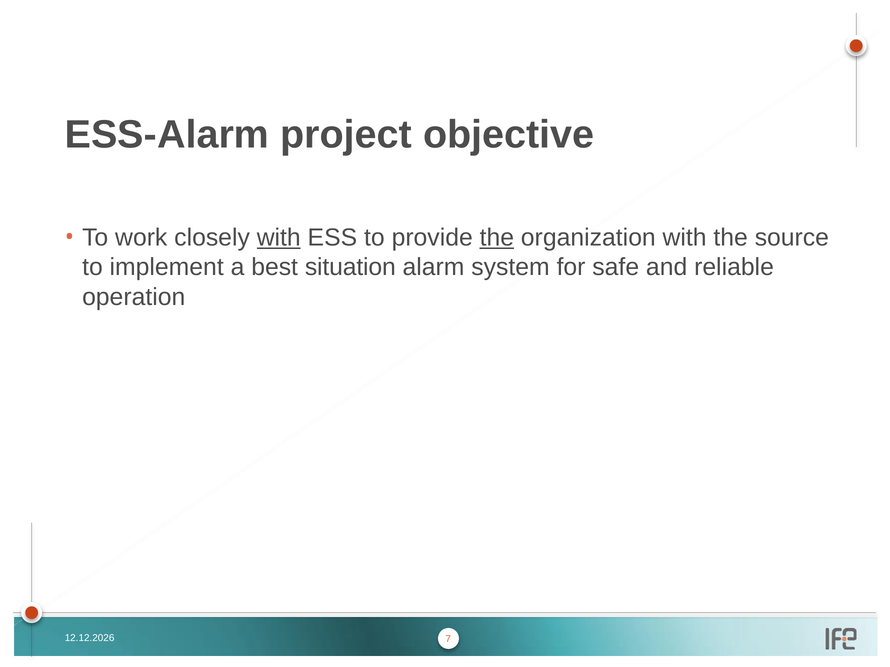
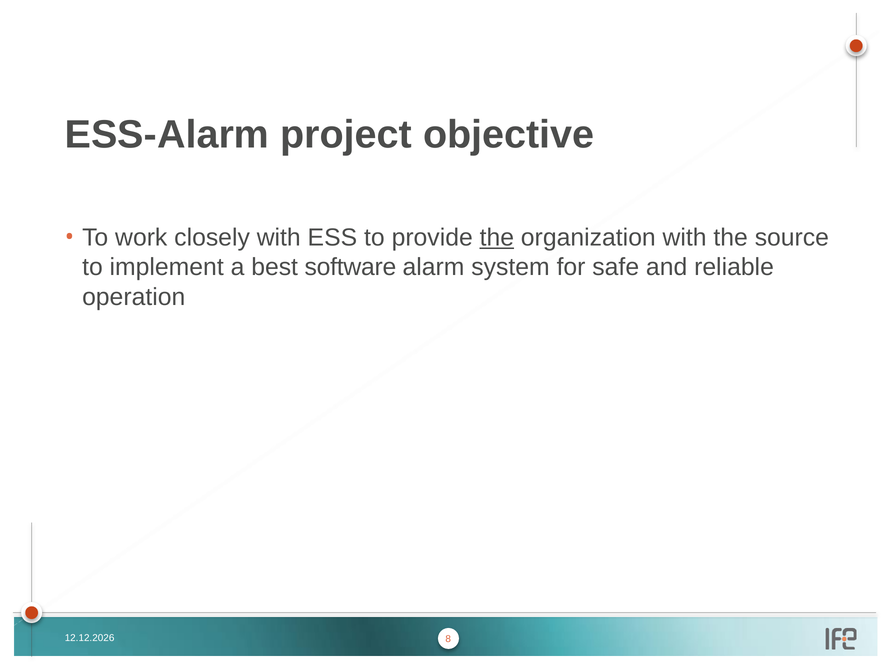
with underline: present -> none (279, 238)
situation: situation -> software (350, 267)
7: 7 -> 8 (448, 640)
